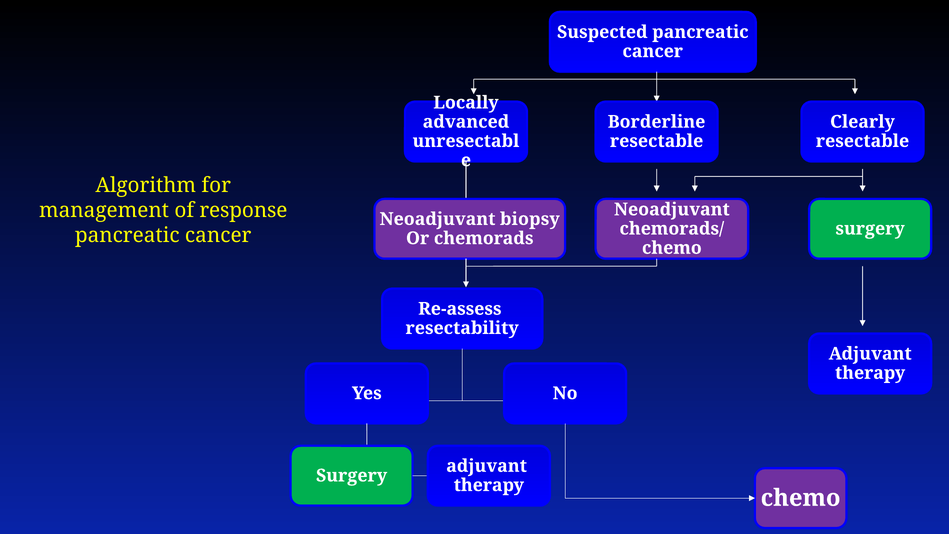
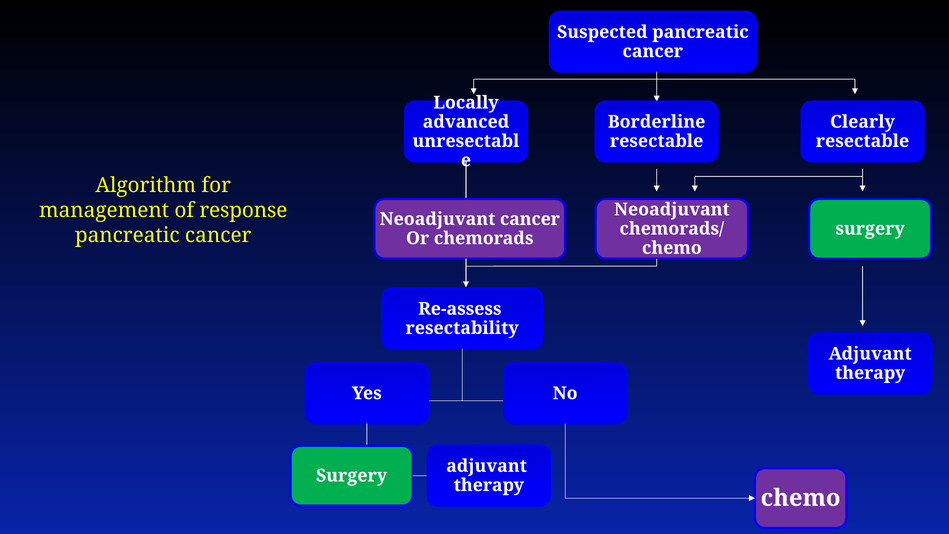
Neoadjuvant biopsy: biopsy -> cancer (530, 219)
